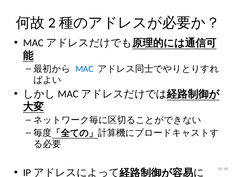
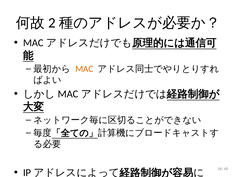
MAC colour: blue -> orange (84, 69)
